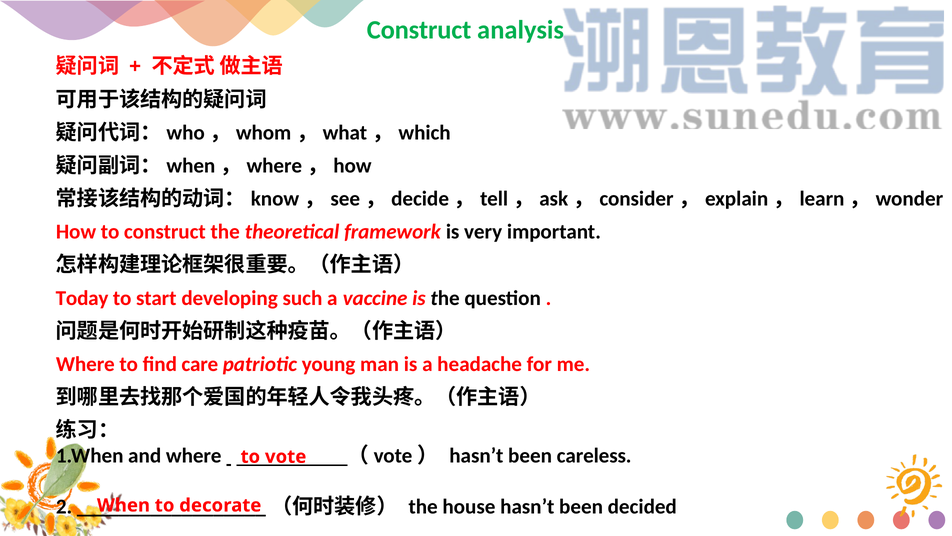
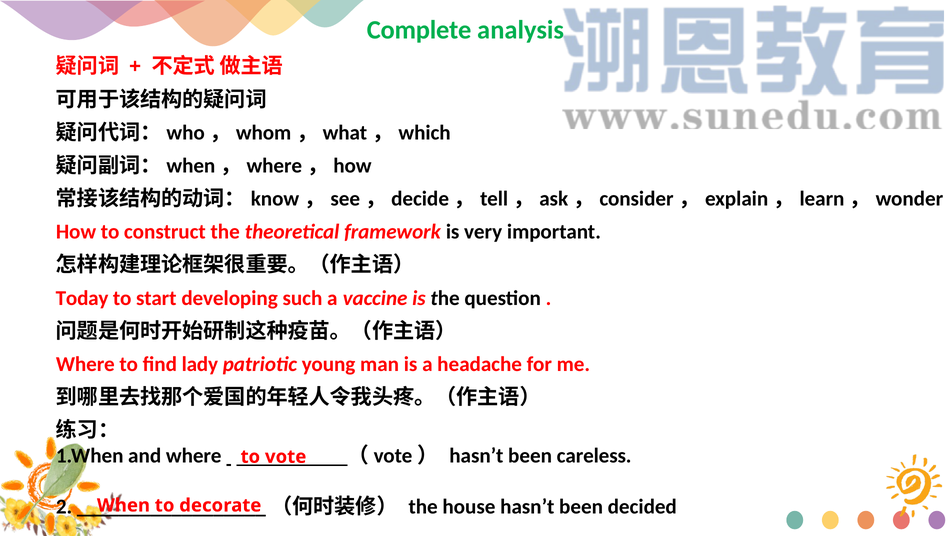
Construct: Construct -> Complete (419, 30)
care: care -> lady (200, 364)
